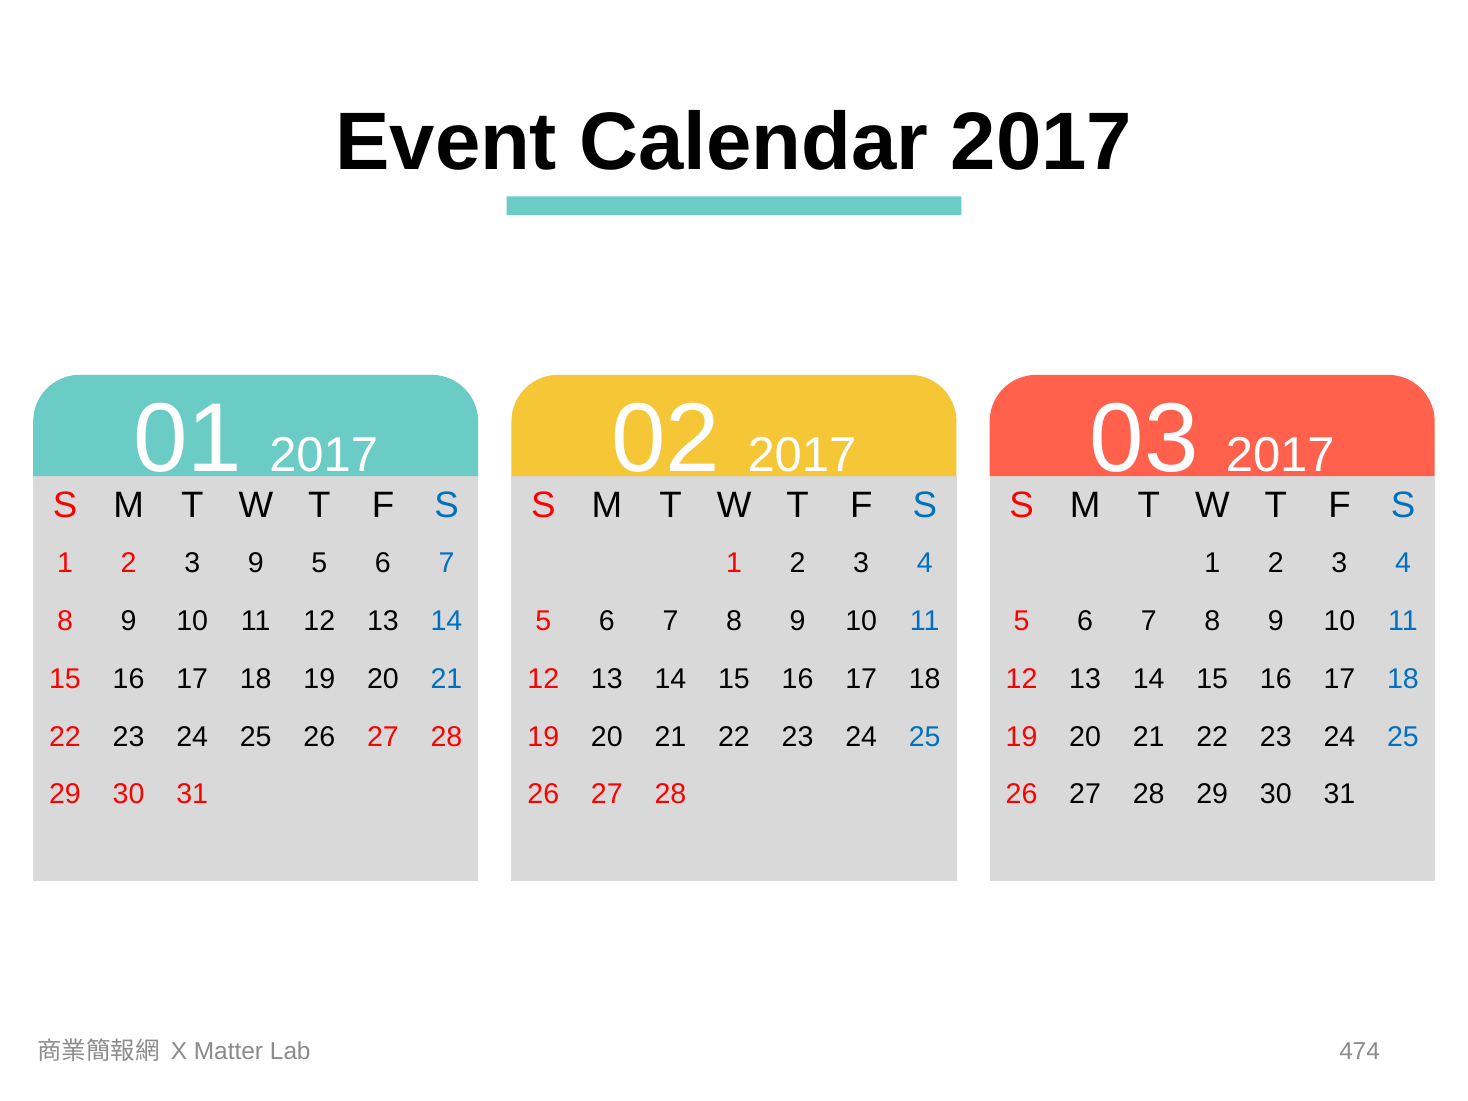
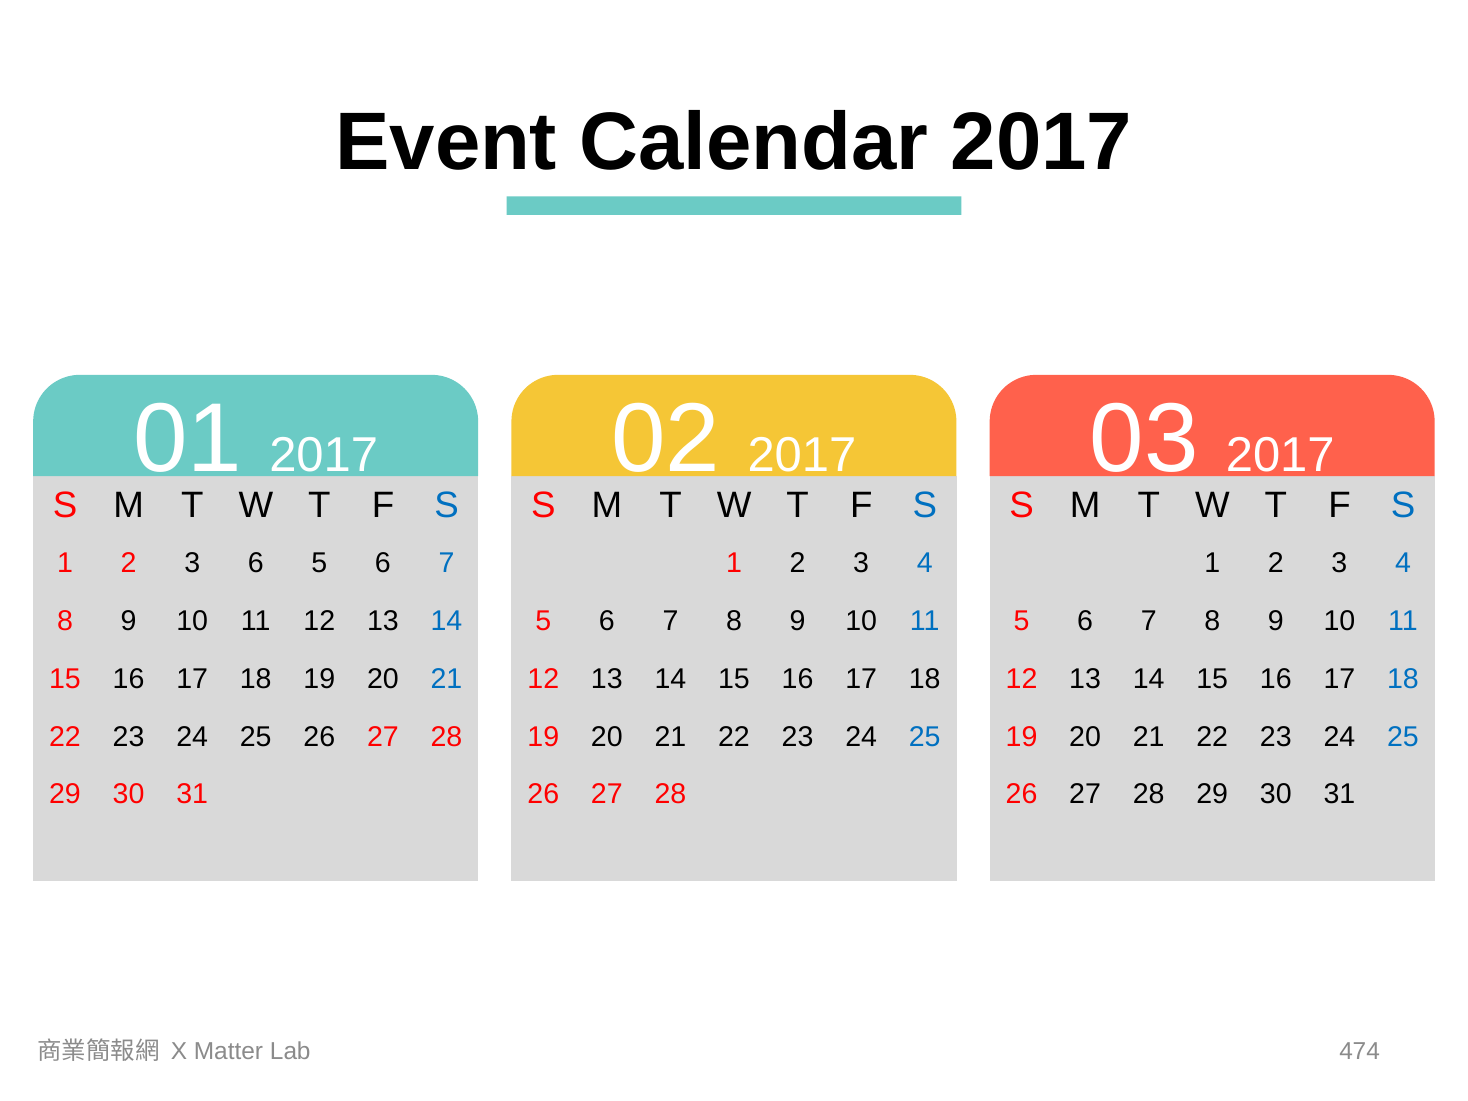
3 9: 9 -> 6 (256, 563)
